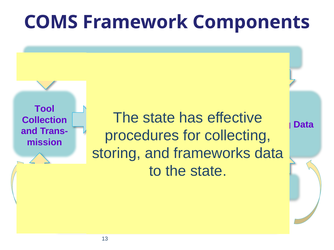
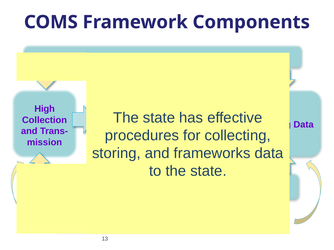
Tool: Tool -> High (45, 109)
